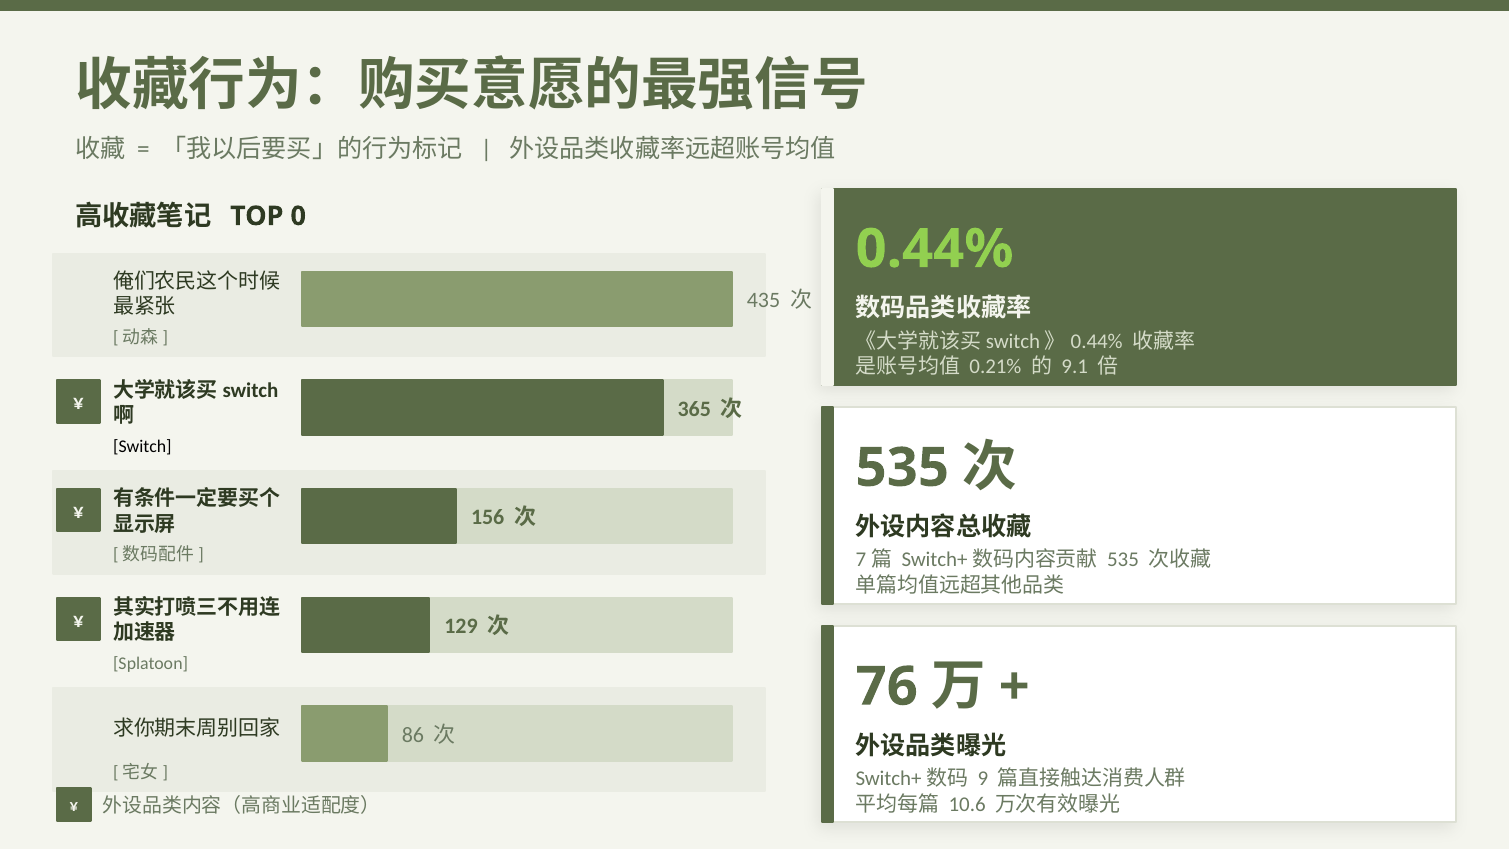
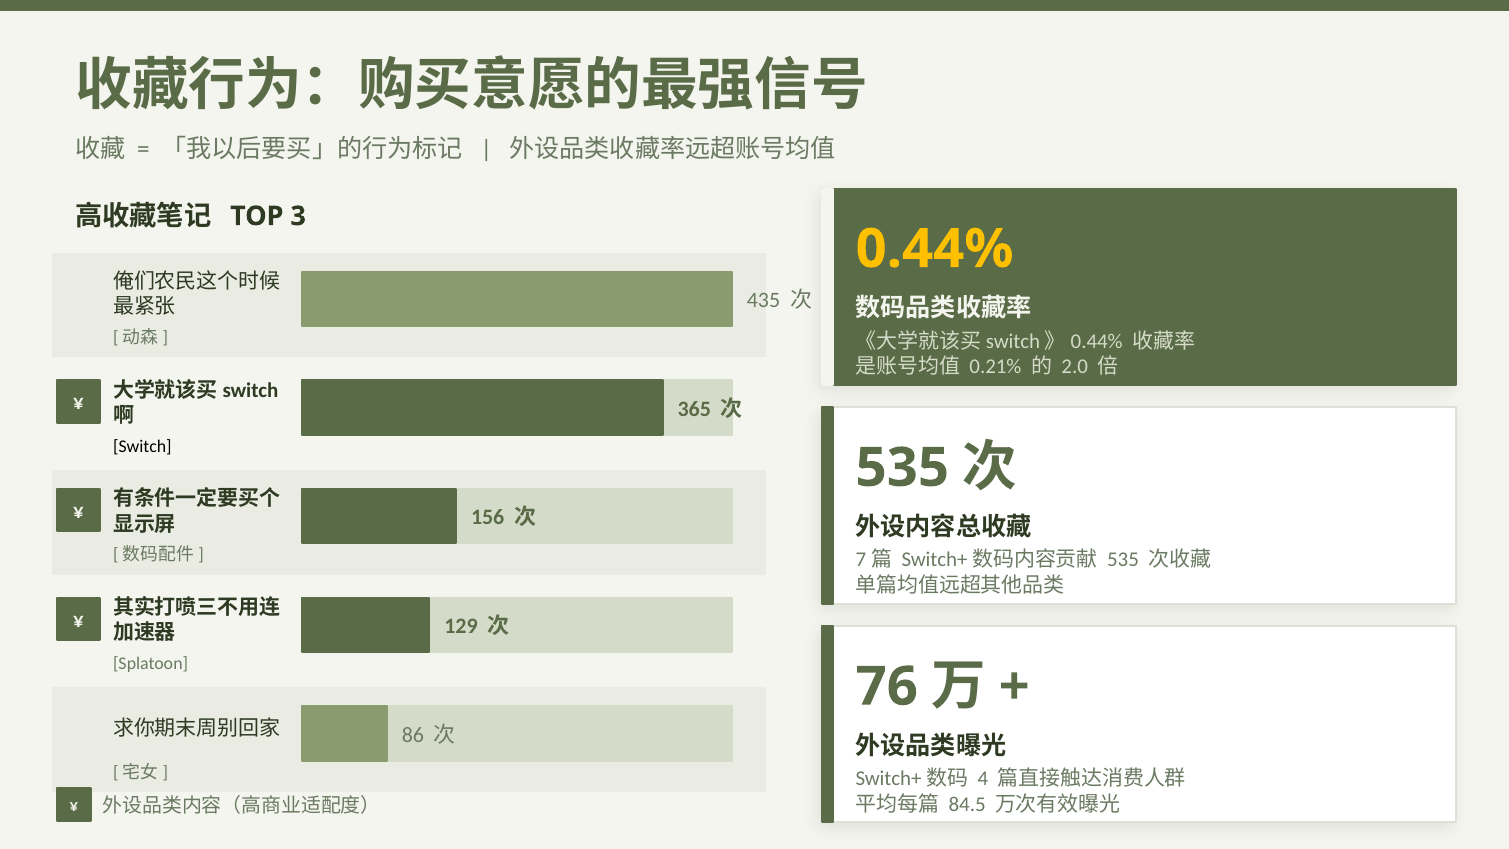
0: 0 -> 3 (298, 216)
0.44% colour: light green -> yellow (935, 249)
9.1: 9.1 -> 2.0 (1075, 366)
9: 9 -> 4 (983, 779)
10.6: 10.6 -> 84.5 (967, 804)
